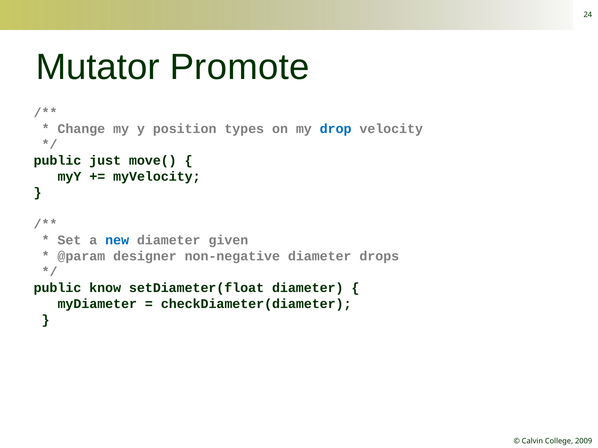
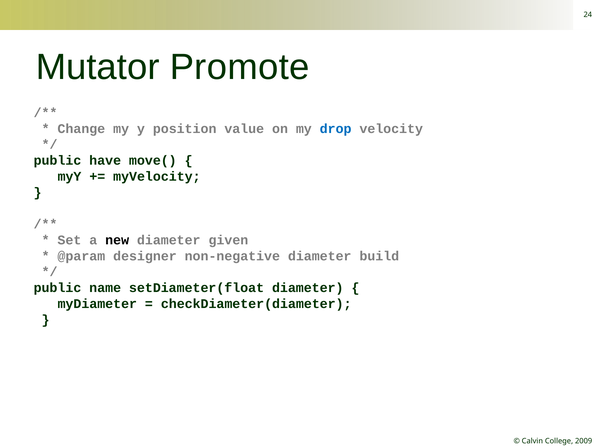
types: types -> value (244, 129)
just: just -> have (105, 161)
new colour: blue -> black (117, 240)
drops: drops -> build (379, 256)
know: know -> name (105, 288)
